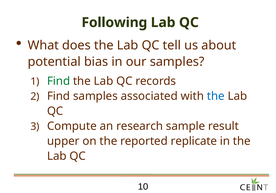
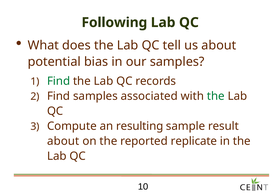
the colour: blue -> green (216, 96)
research: research -> resulting (140, 126)
upper: upper -> about (63, 141)
